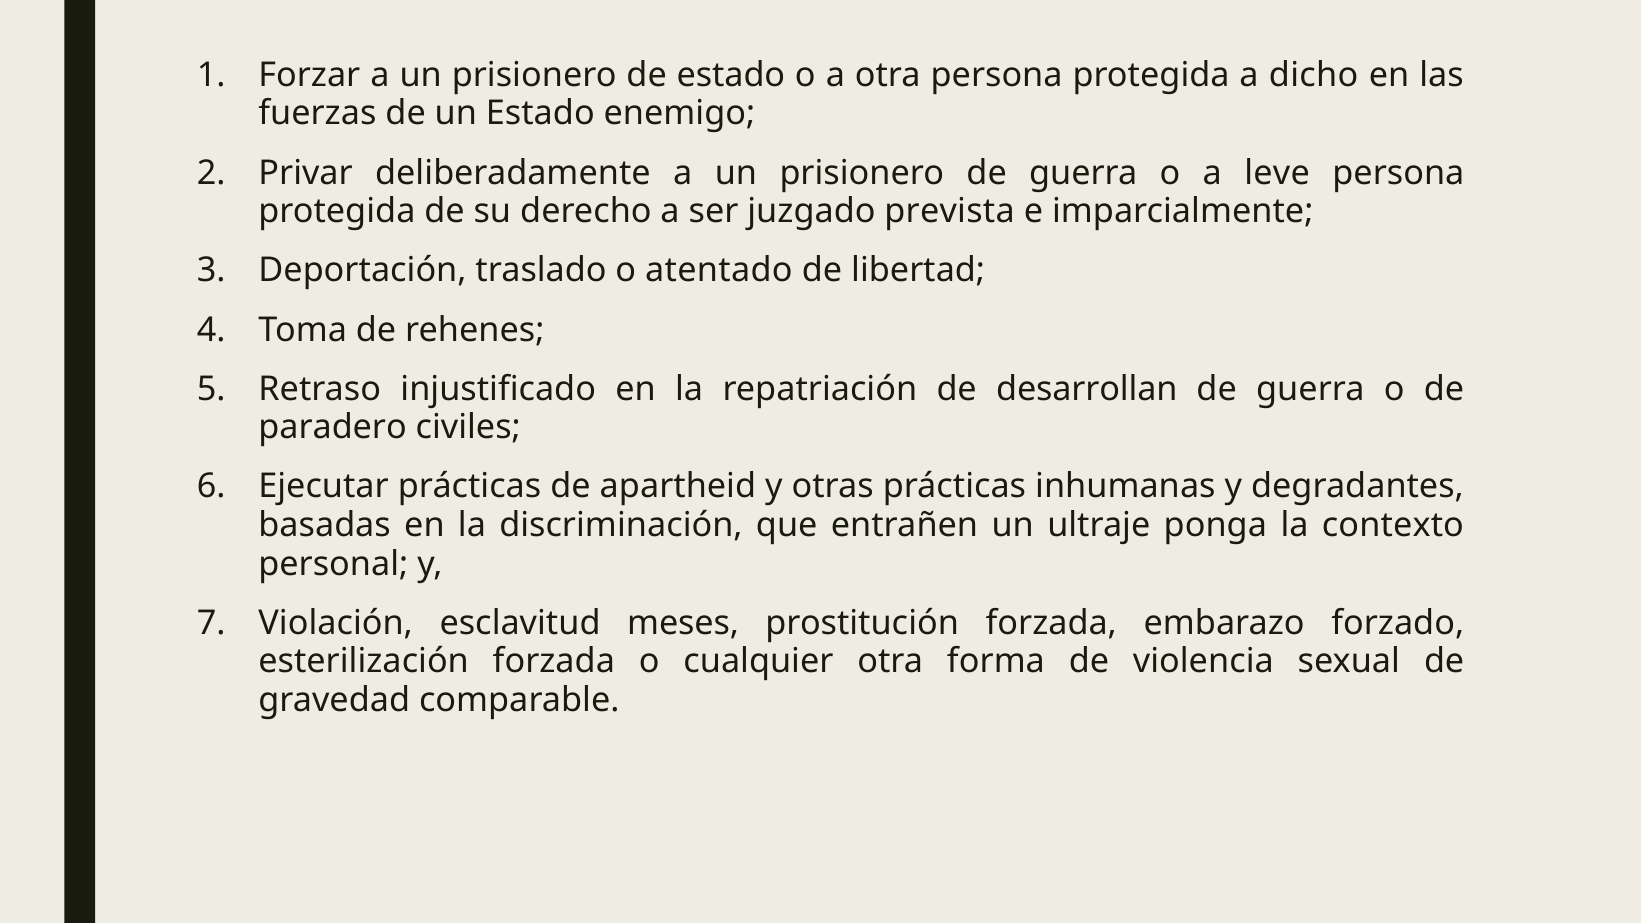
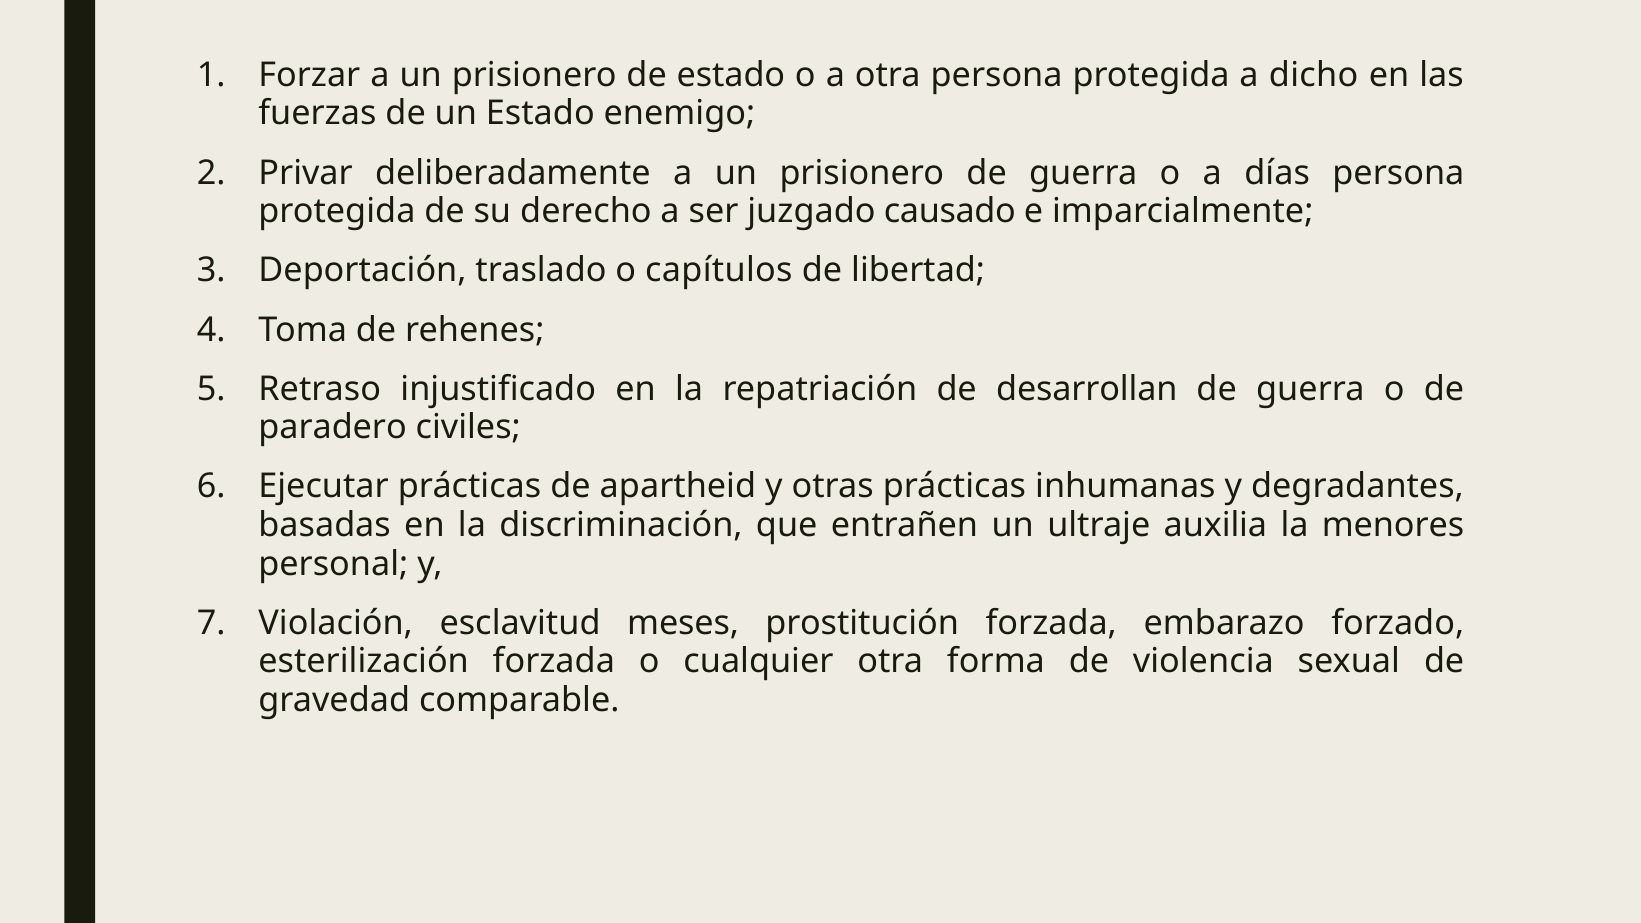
leve: leve -> días (1277, 173)
prevista: prevista -> causado (950, 211)
atentado: atentado -> capítulos (719, 271)
ponga: ponga -> auxilia (1215, 525)
contexto: contexto -> menores (1393, 525)
